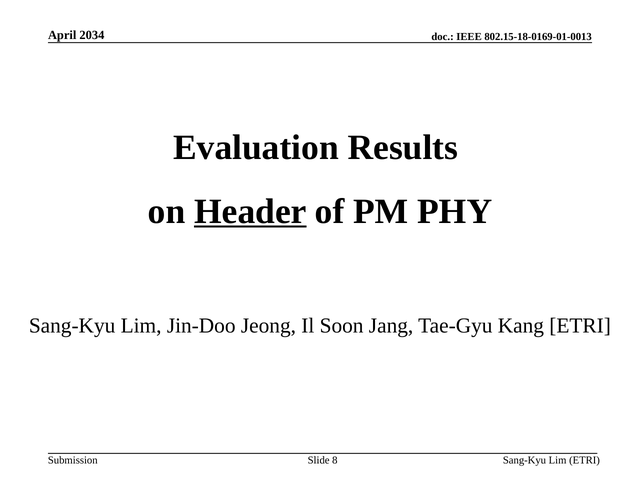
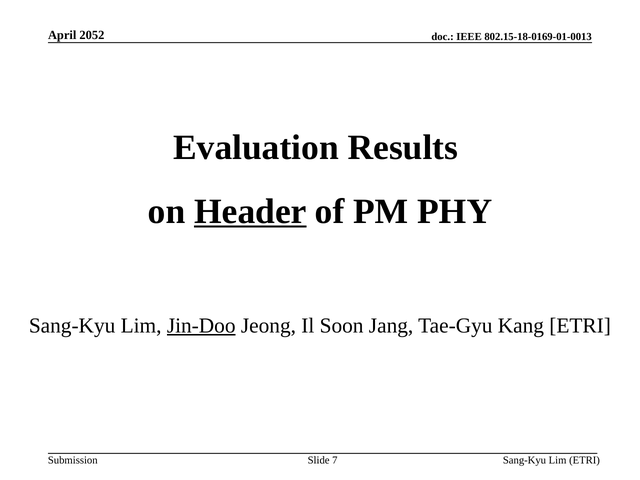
2034: 2034 -> 2052 (92, 35)
Jin-Doo underline: none -> present (201, 326)
8: 8 -> 7 (335, 460)
